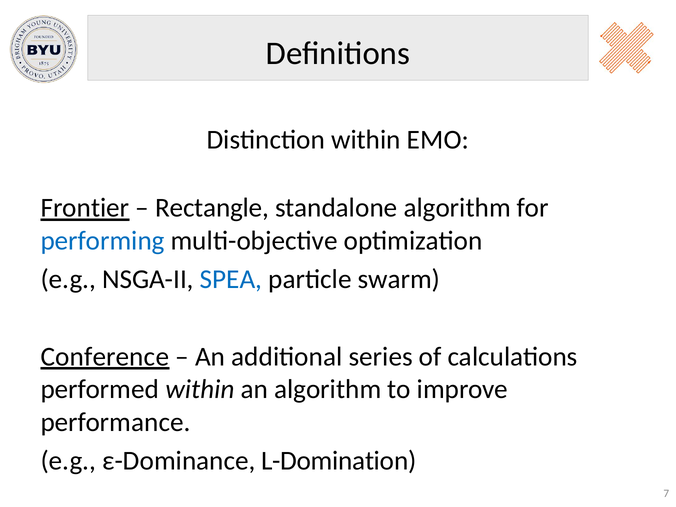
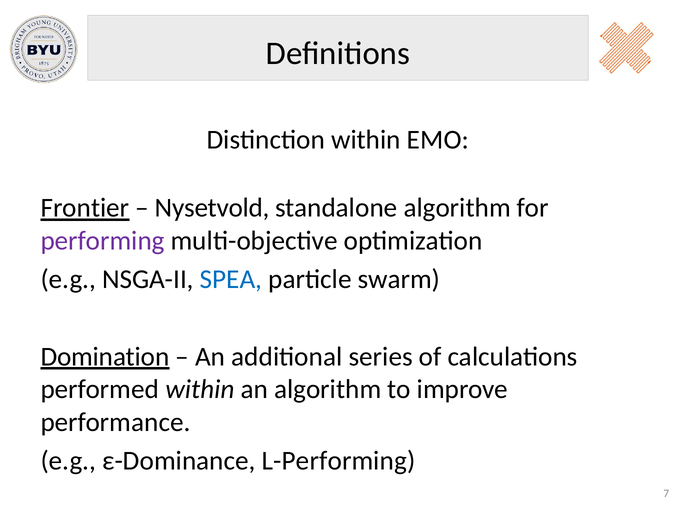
Rectangle: Rectangle -> Nysetvold (212, 208)
performing colour: blue -> purple (103, 241)
Conference: Conference -> Domination (105, 357)
L-Domination: L-Domination -> L-Performing (339, 461)
